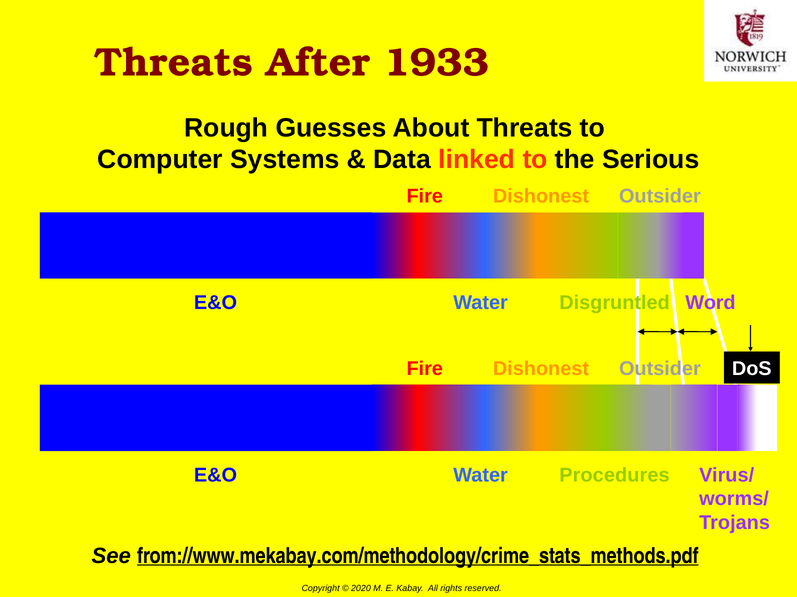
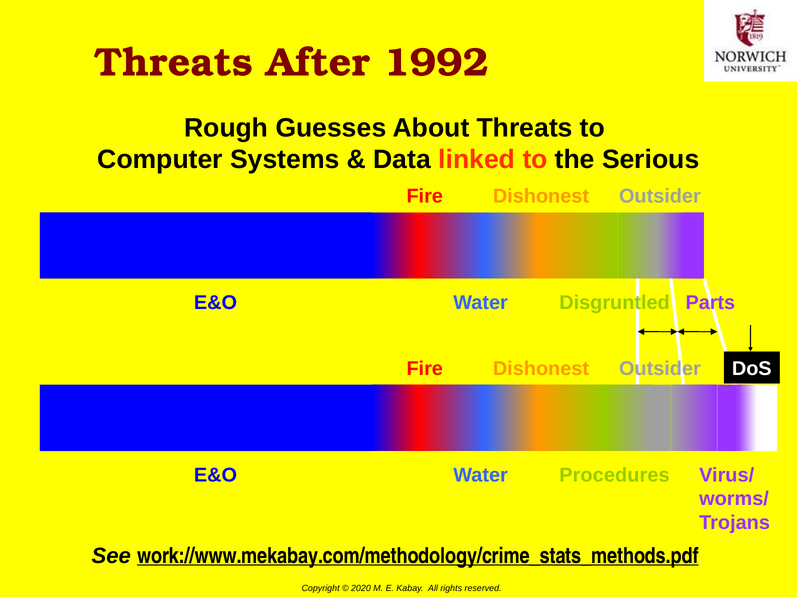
1933: 1933 -> 1992 (436, 63)
Word: Word -> Parts (710, 303)
from://www.mekabay.com/methodology/crime_stats_methods.pdf: from://www.mekabay.com/methodology/crime_stats_methods.pdf -> work://www.mekabay.com/methodology/crime_stats_methods.pdf (418, 557)
